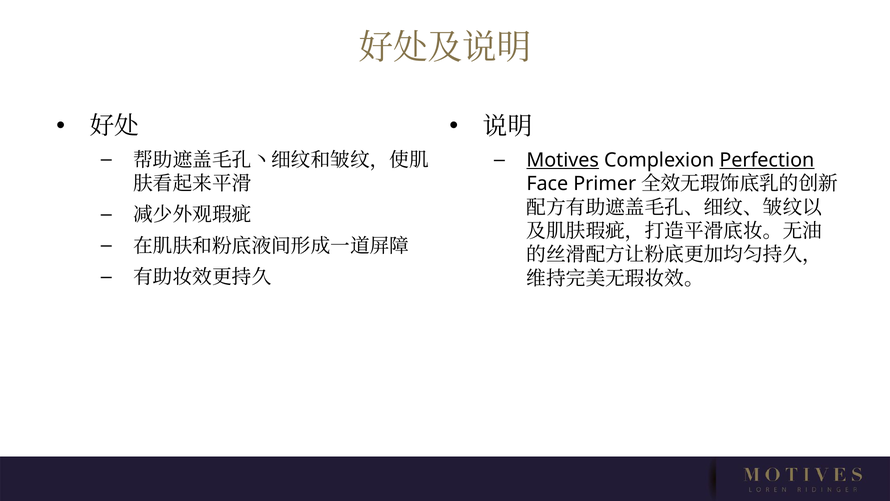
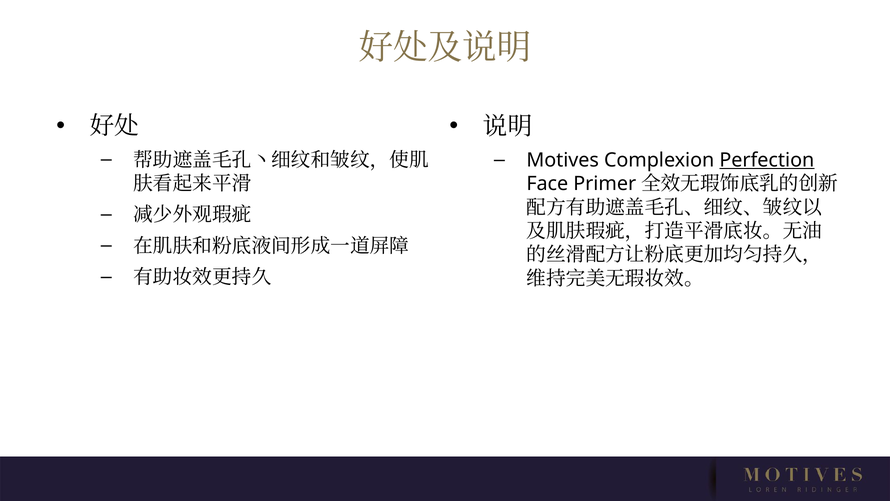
Motives underline: present -> none (563, 160)
